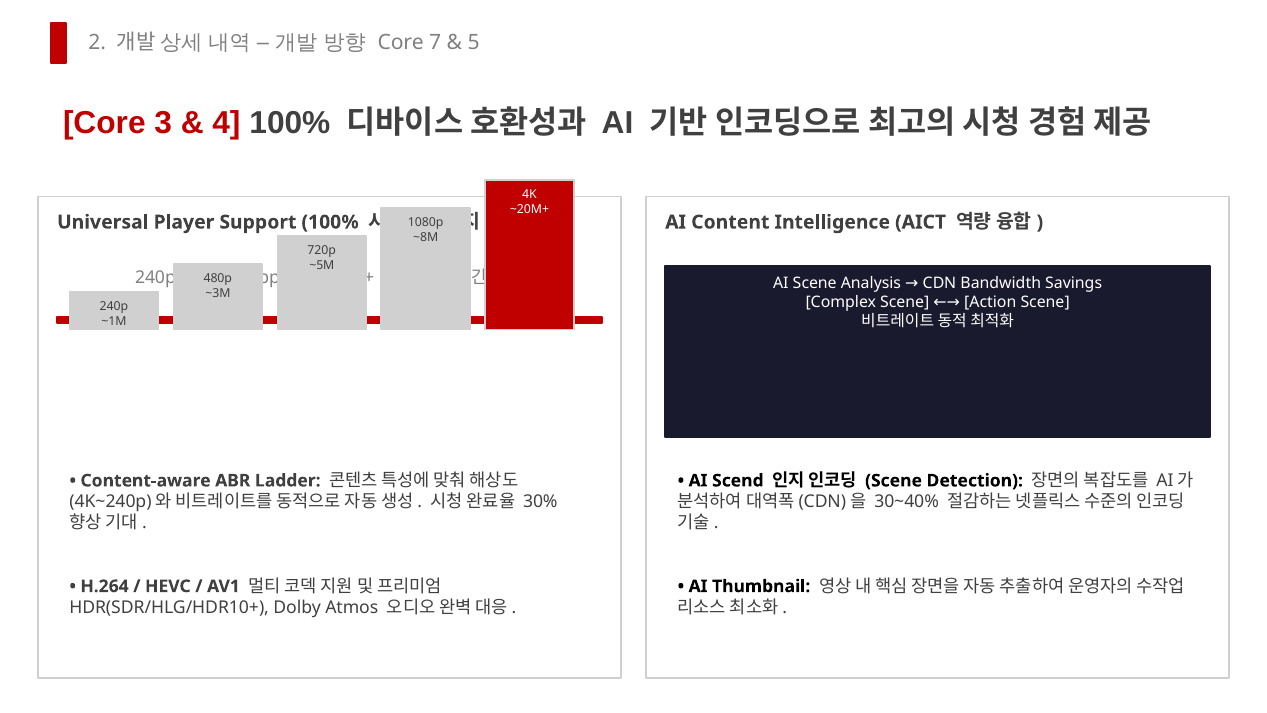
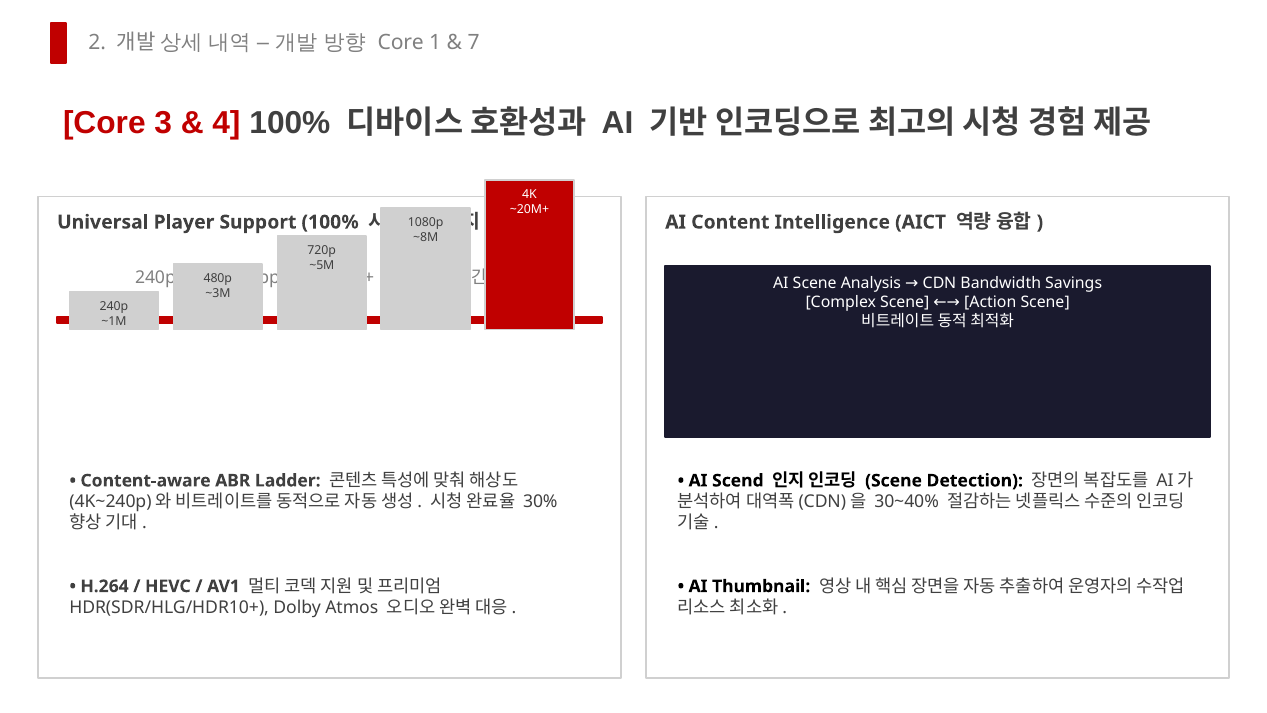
7: 7 -> 1 (435, 43)
5: 5 -> 7 (474, 43)
